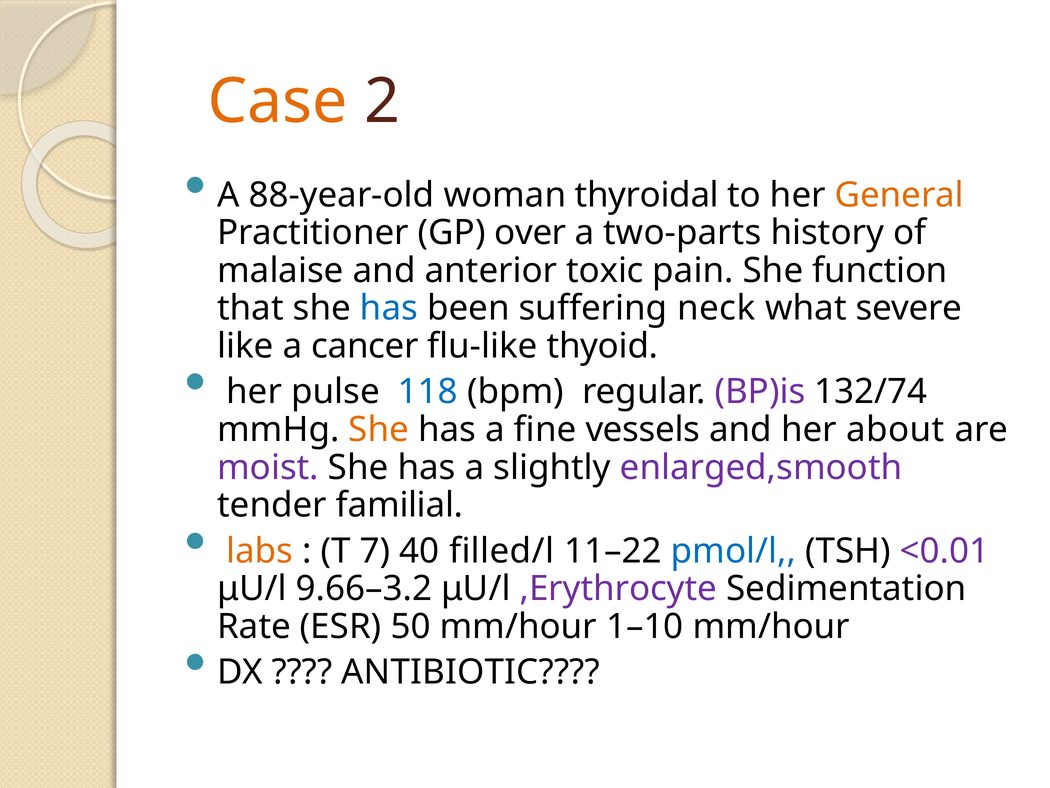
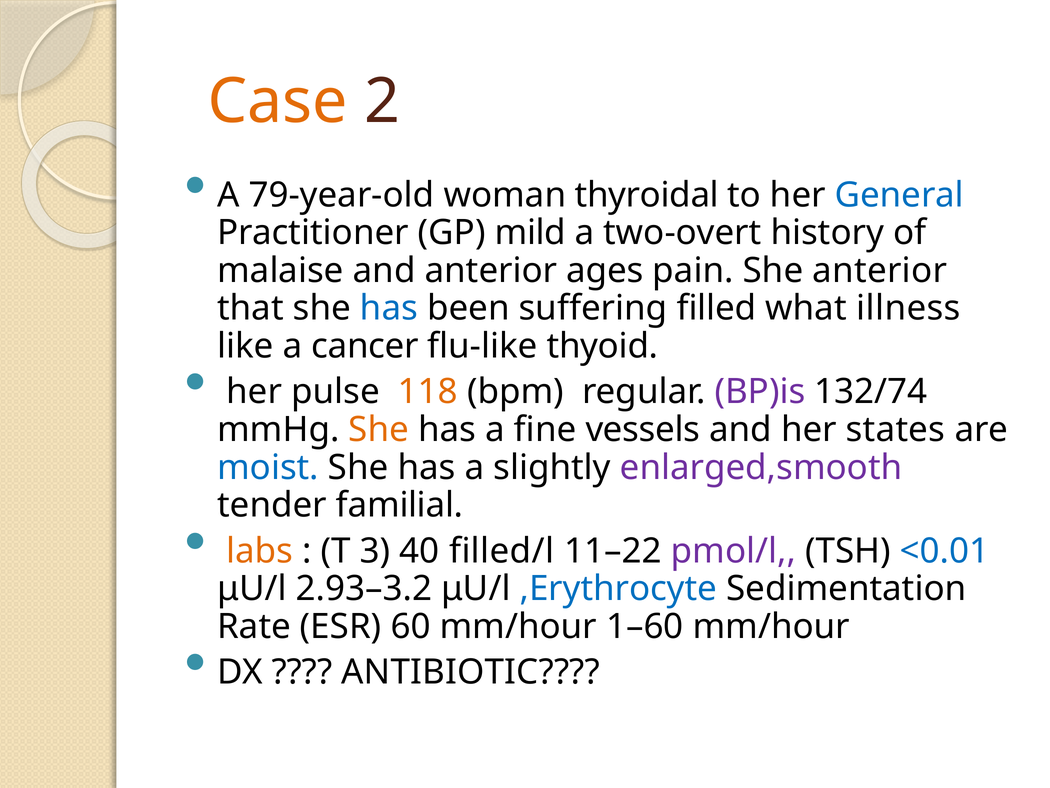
88-year-old: 88-year-old -> 79-year-old (342, 195)
General colour: orange -> blue (899, 195)
over: over -> mild (530, 233)
two-parts: two-parts -> two-overt (682, 233)
toxic: toxic -> ages (605, 270)
She function: function -> anterior (880, 270)
neck: neck -> filled (716, 308)
severe: severe -> illness (909, 308)
118 colour: blue -> orange (428, 392)
about: about -> states (896, 429)
moist colour: purple -> blue (268, 467)
7: 7 -> 3 (375, 551)
pmol/l colour: blue -> purple (733, 551)
<0.01 colour: purple -> blue (945, 551)
9.66–3.2: 9.66–3.2 -> 2.93–3.2 (364, 588)
,Erythrocyte colour: purple -> blue (618, 588)
50: 50 -> 60 (411, 626)
1–10: 1–10 -> 1–60 (645, 626)
